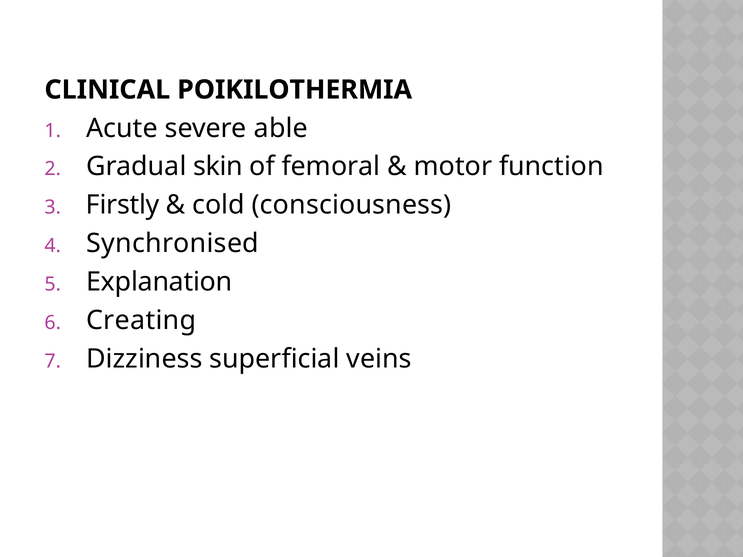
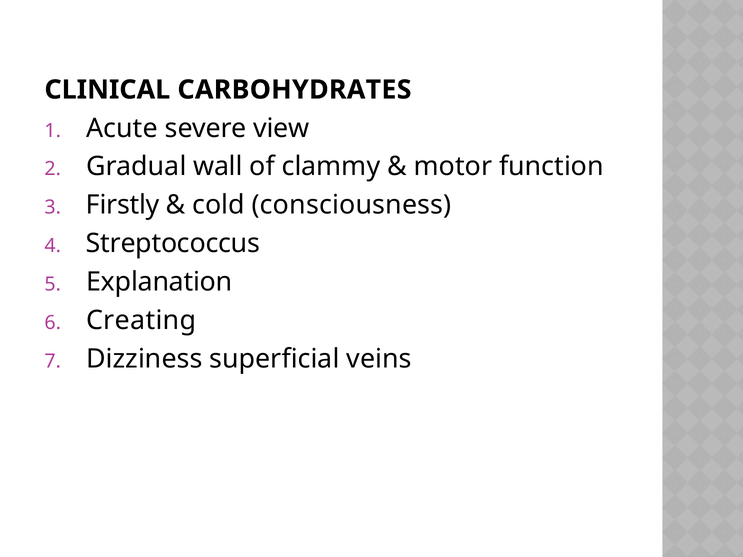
POIKILOTHERMIA: POIKILOTHERMIA -> CARBOHYDRATES (294, 90)
able: able -> view (281, 128)
skin: skin -> wall (218, 167)
femoral: femoral -> clammy (331, 167)
Synchronised: Synchronised -> Streptococcus (173, 244)
